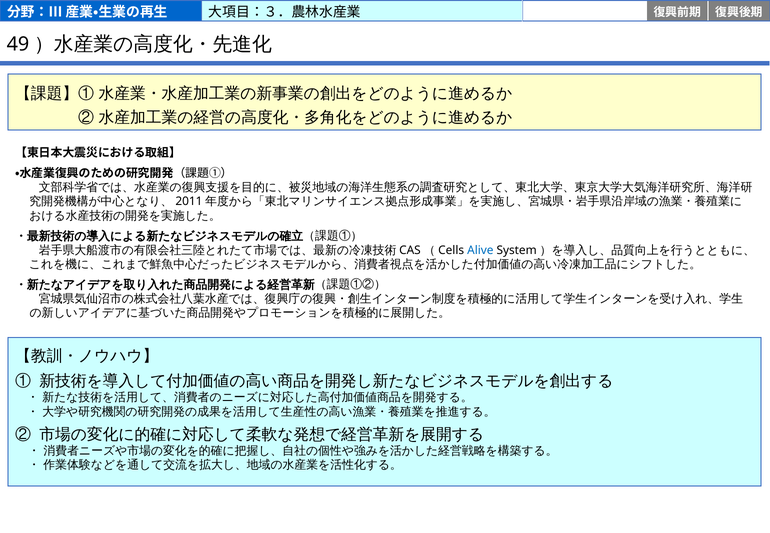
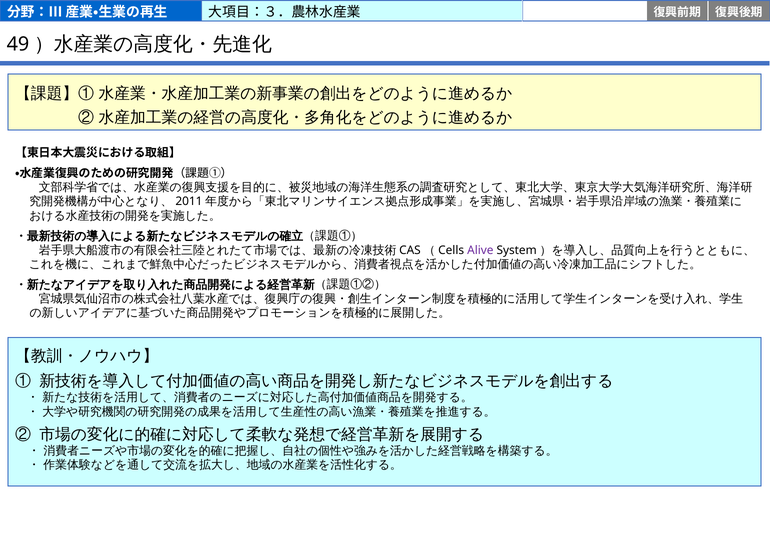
Alive colour: blue -> purple (480, 250)
